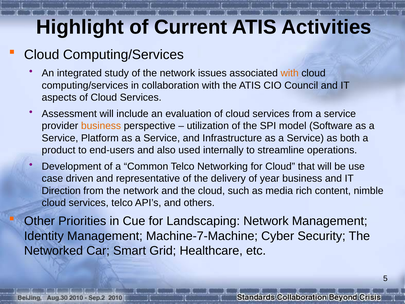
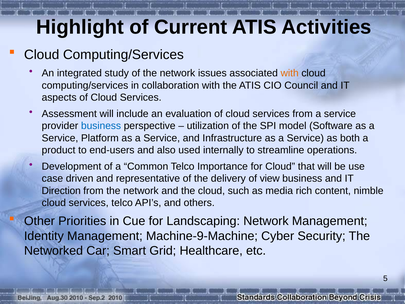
business colour: orange -> blue (101, 126)
Networking: Networking -> Importance (223, 166)
year: year -> view (270, 178)
Machine-7-Machine: Machine-7-Machine -> Machine-9-Machine (202, 236)
